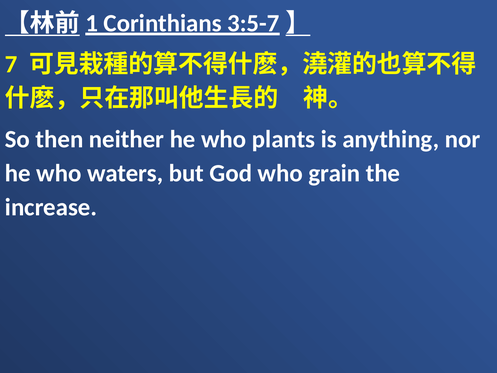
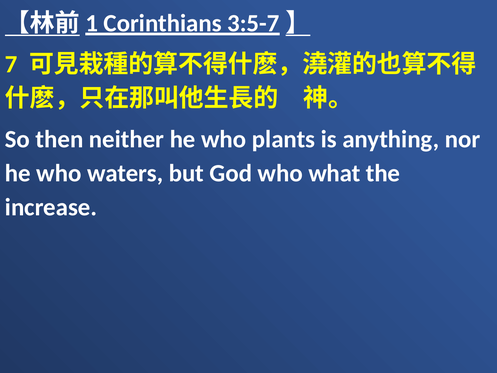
grain: grain -> what (334, 173)
